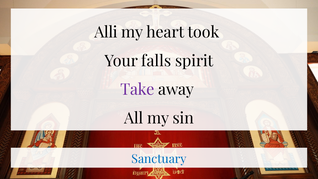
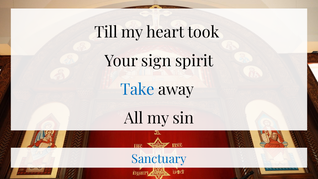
Alli: Alli -> Till (106, 32)
falls: falls -> sign (156, 61)
Take colour: purple -> blue (137, 90)
